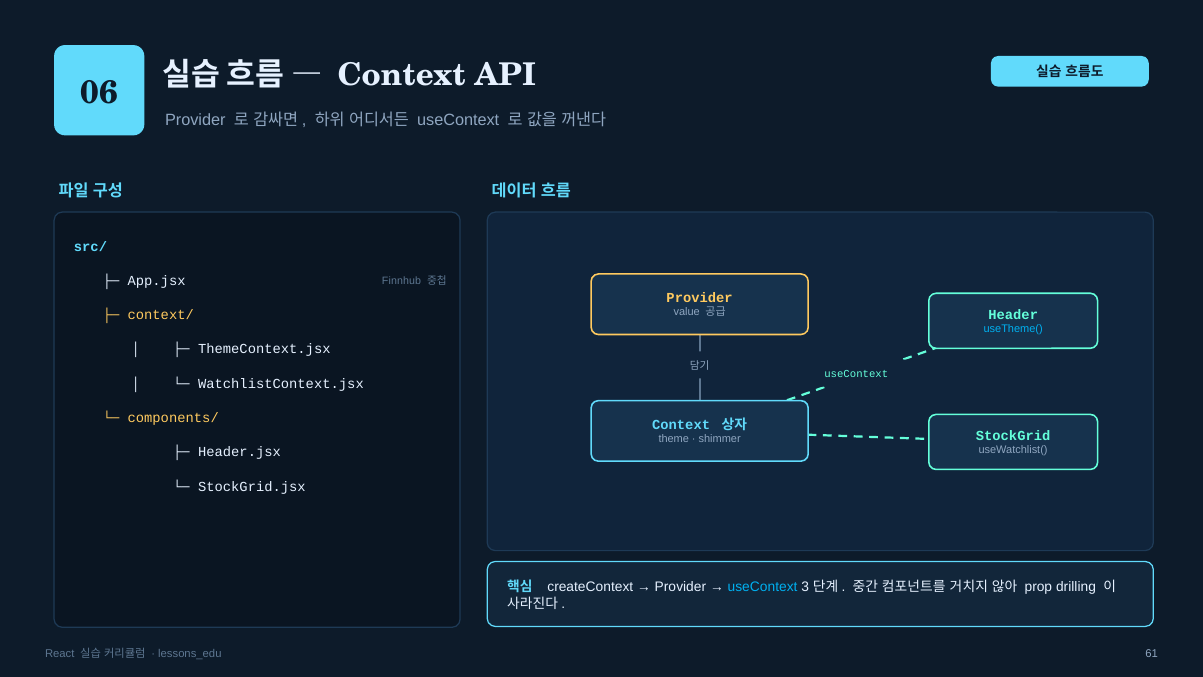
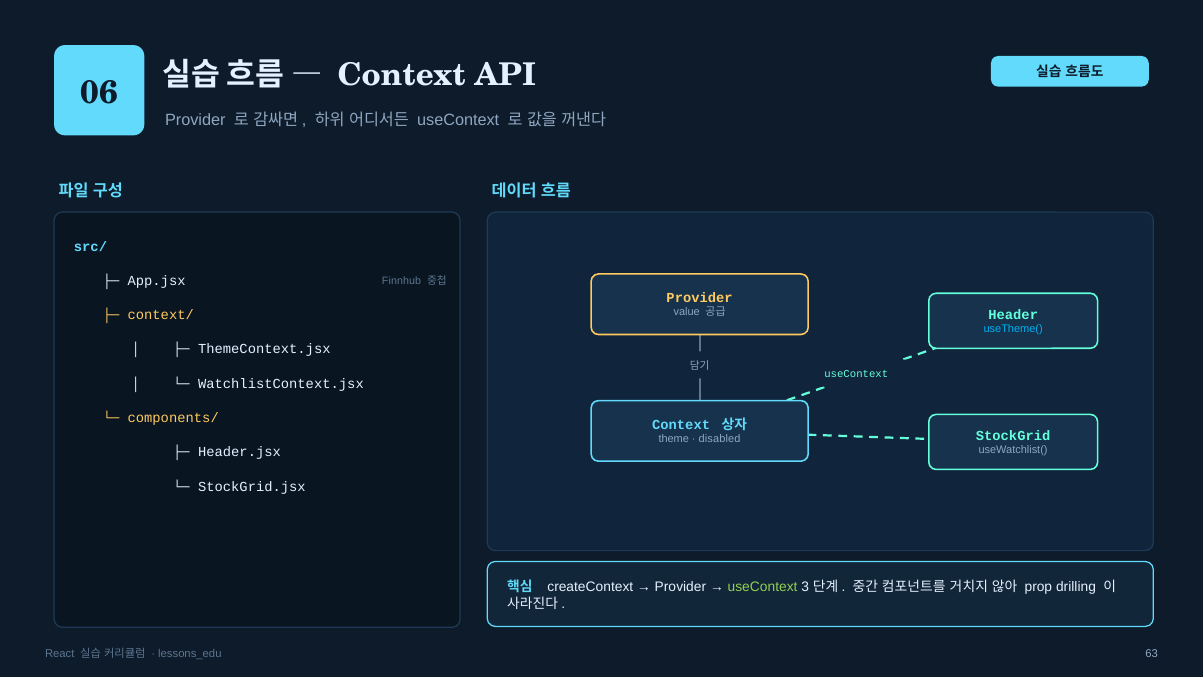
shimmer: shimmer -> disabled (720, 439)
useContext colour: light blue -> light green (763, 586)
61: 61 -> 63 (1152, 653)
